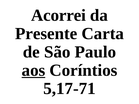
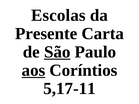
Acorrei: Acorrei -> Escolas (58, 15)
São underline: none -> present (57, 52)
5,17-71: 5,17-71 -> 5,17-11 (70, 89)
